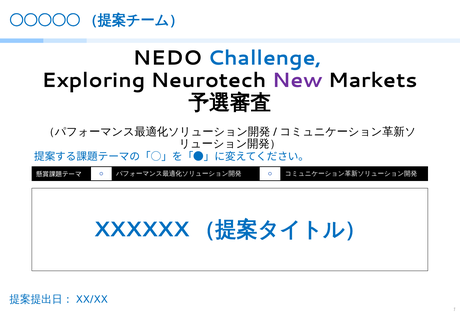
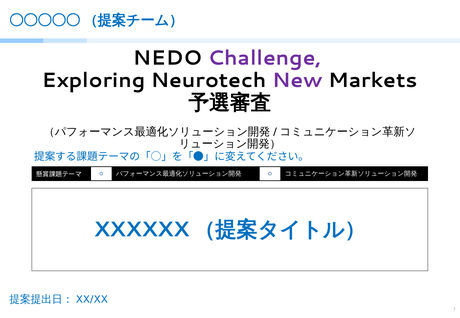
Challenge colour: blue -> purple (265, 58)
